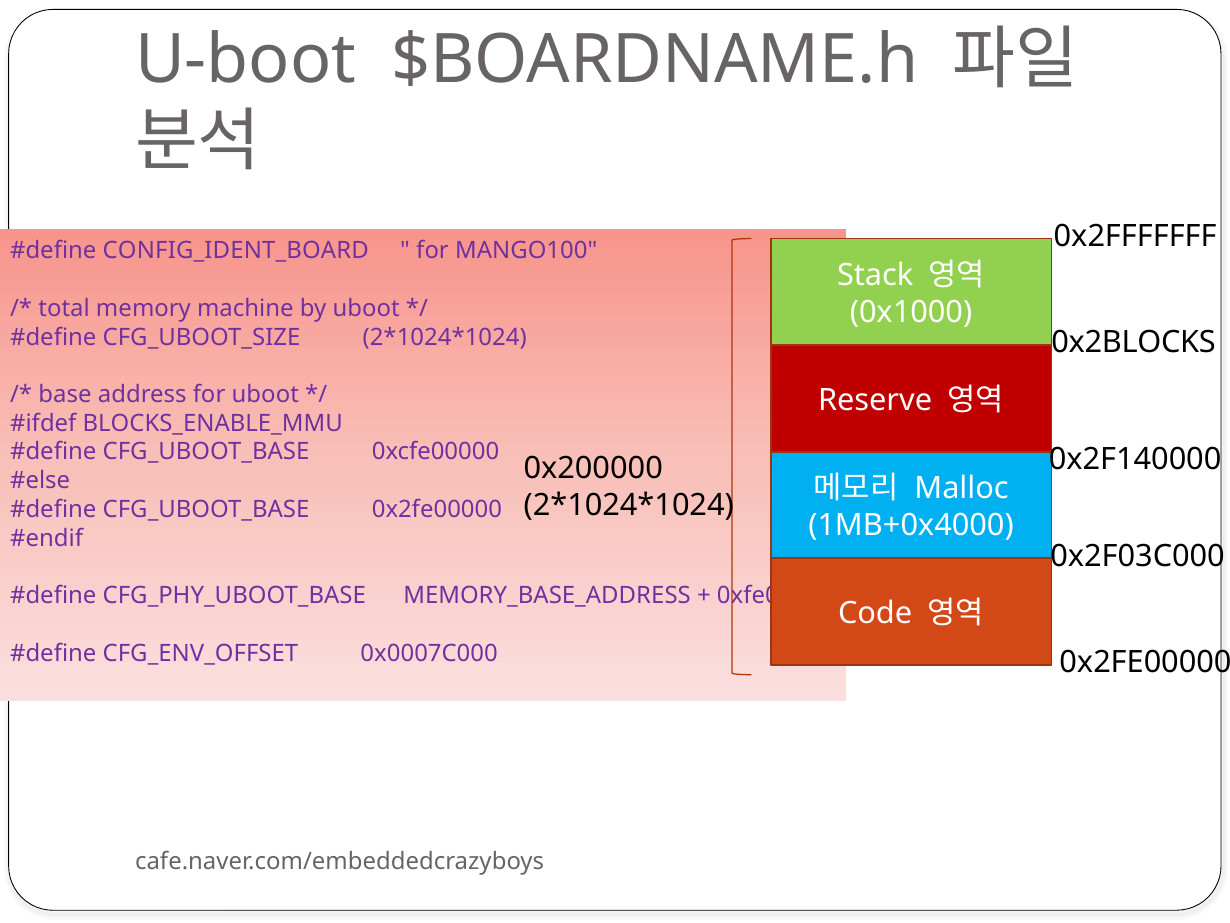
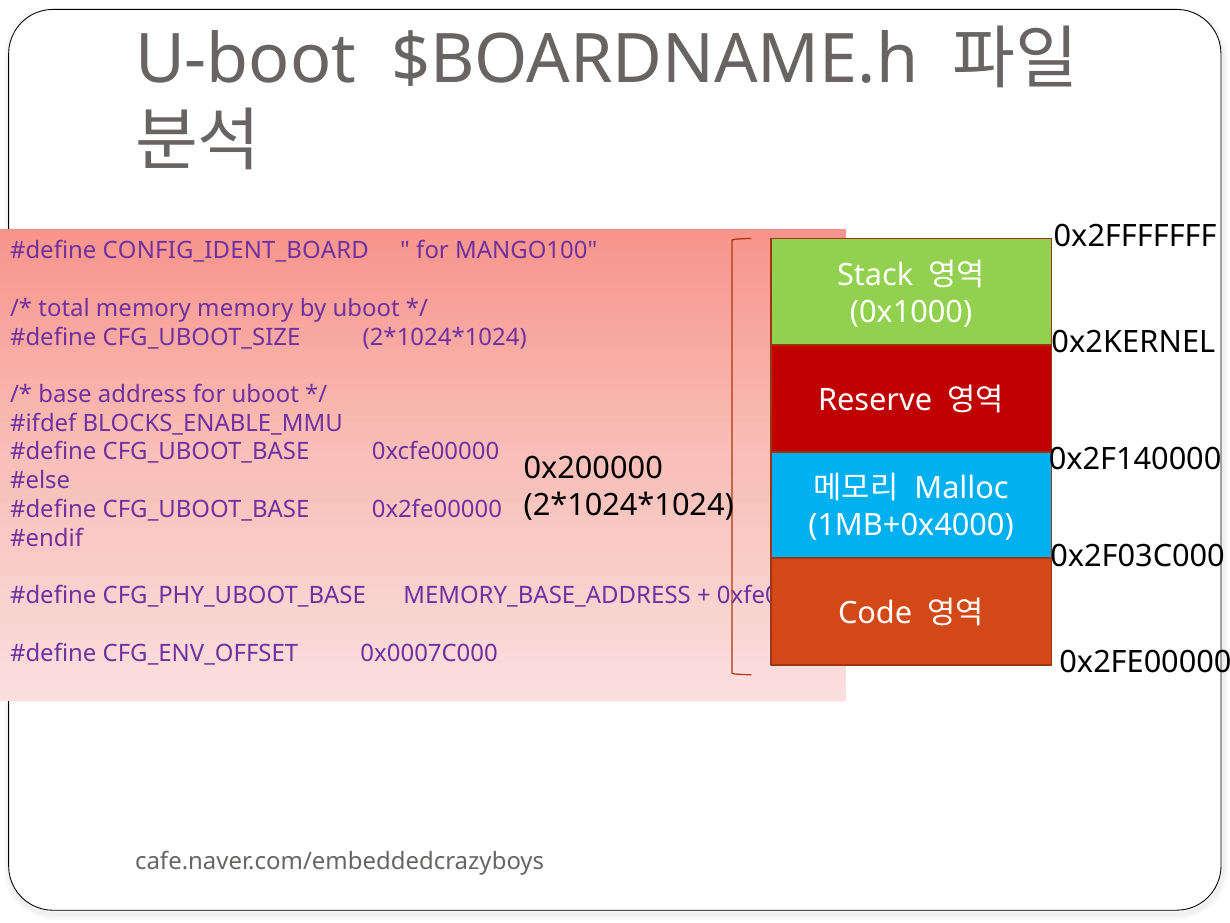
memory machine: machine -> memory (245, 308)
0x2BLOCKS: 0x2BLOCKS -> 0x2KERNEL (1133, 343)
